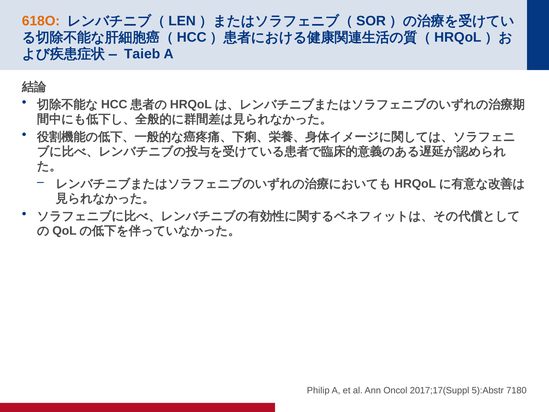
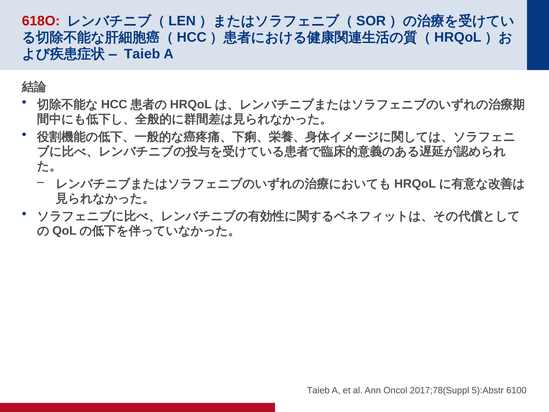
618O colour: orange -> red (41, 21)
Philip: Philip -> Taieb (318, 390)
2017;17(Suppl: 2017;17(Suppl -> 2017;78(Suppl (440, 390)
7180: 7180 -> 6100 (516, 390)
